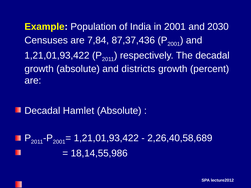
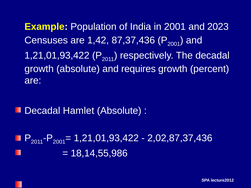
2030: 2030 -> 2023 (218, 27)
7,84: 7,84 -> 1,42 (98, 40)
districts: districts -> requires (138, 69)
2,26,40,58,689: 2,26,40,58,689 -> 2,02,87,37,436 (180, 138)
